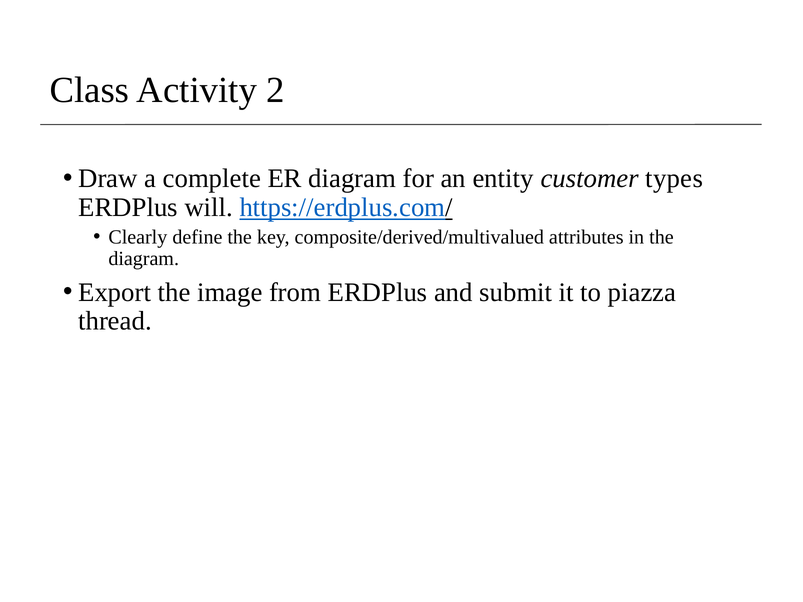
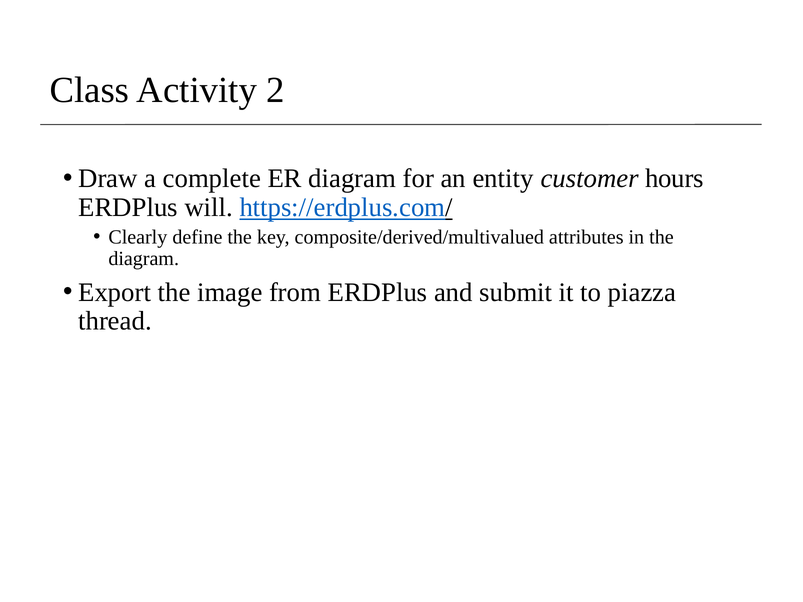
types: types -> hours (674, 179)
